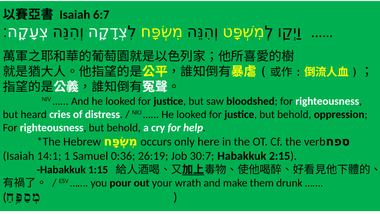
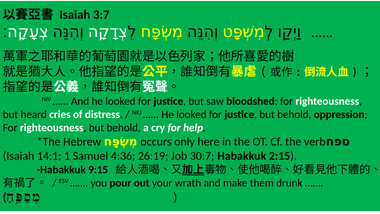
6:7: 6:7 -> 3:7 (101, 15)
0:36: 0:36 -> 4:36 (123, 156)
1:15: 1:15 -> 9:15 (98, 169)
